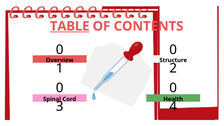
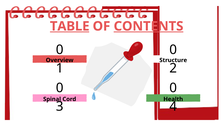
CONTENTS underline: none -> present (149, 26)
